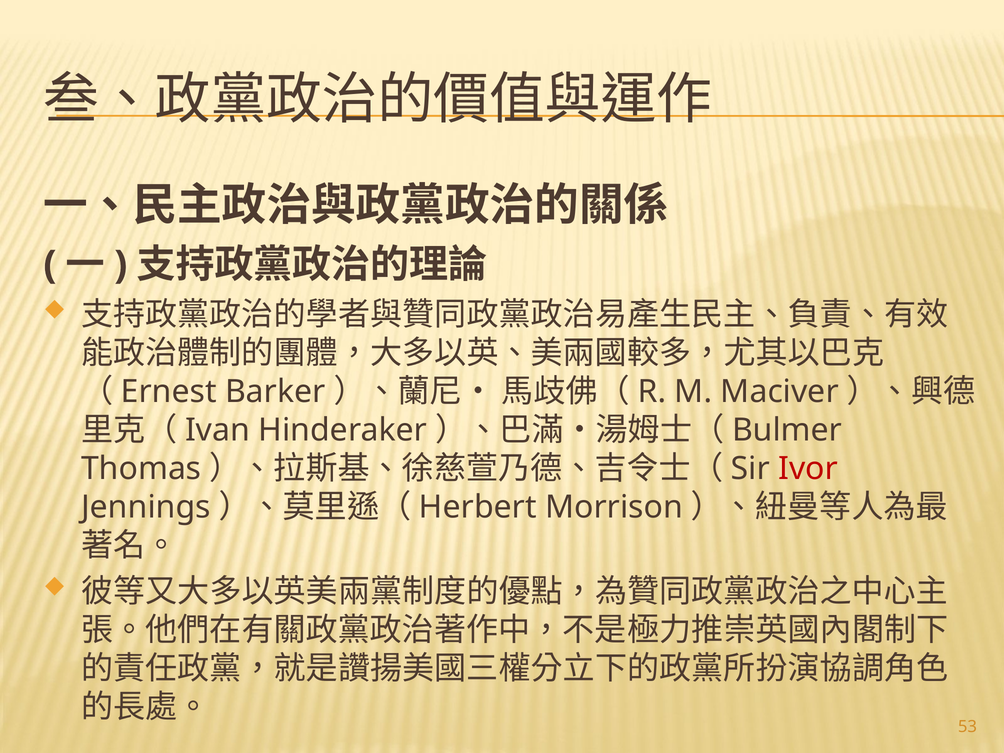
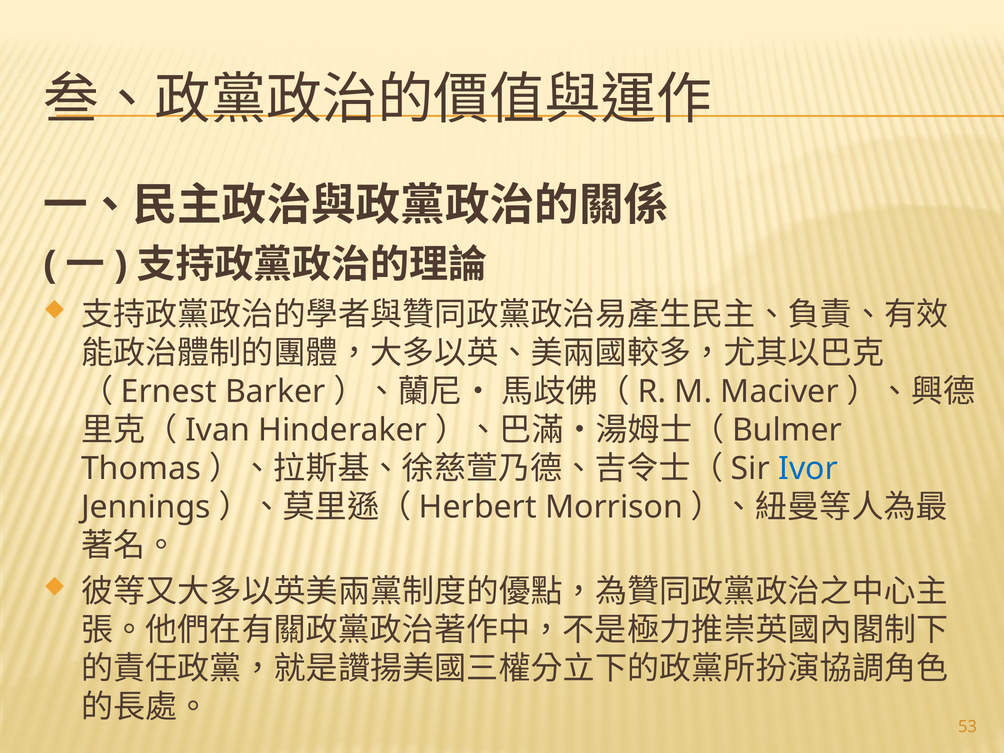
Ivor colour: red -> blue (808, 469)
